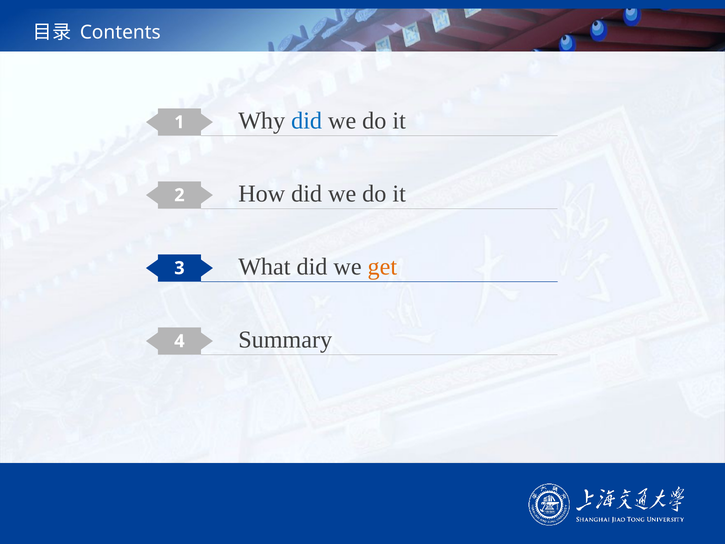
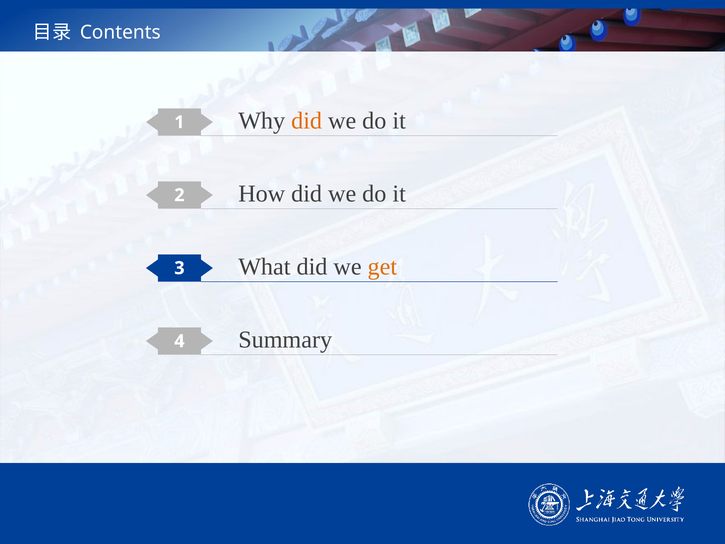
did colour: blue -> orange (307, 121)
